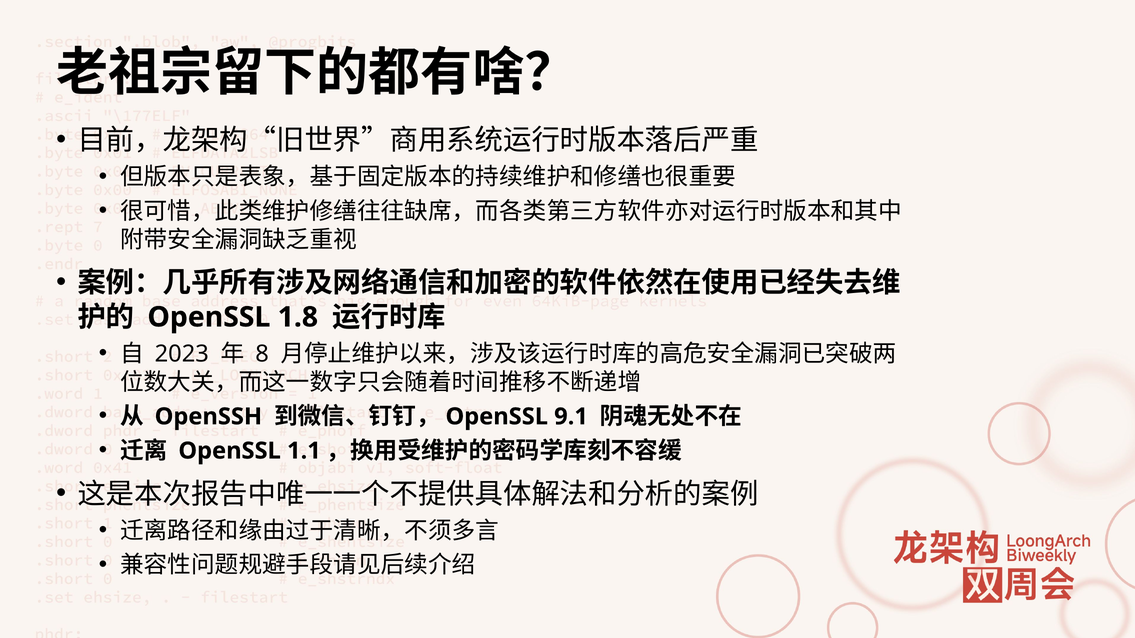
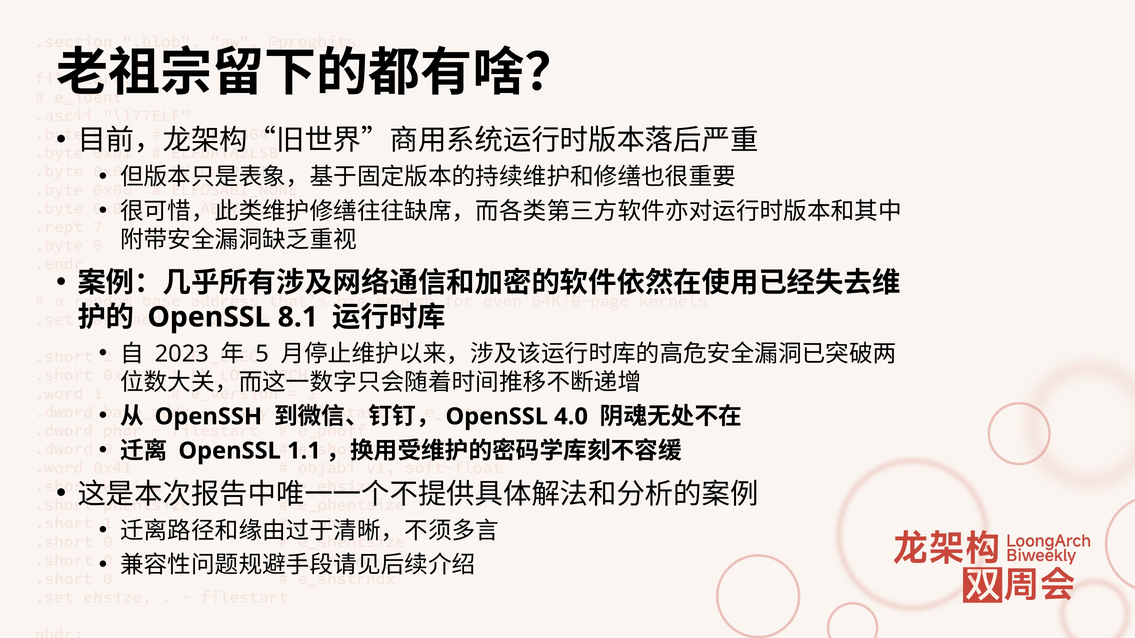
1.8: 1.8 -> 8.1 (298, 317)
8: 8 -> 5 (262, 354)
9.1: 9.1 -> 4.0 (571, 417)
